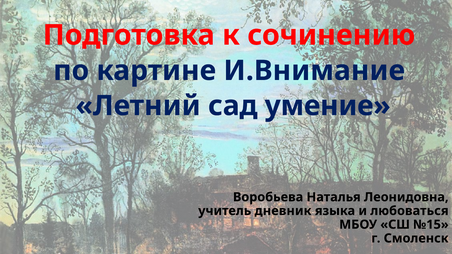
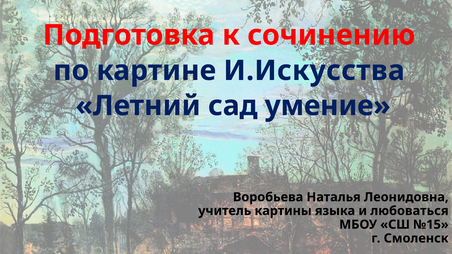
И.Внимание: И.Внимание -> И.Искусства (314, 71)
дневник: дневник -> картины (283, 211)
